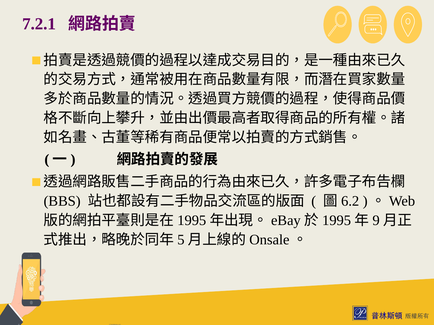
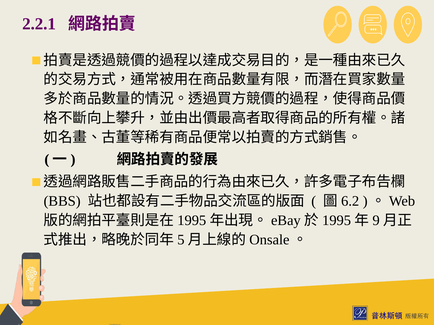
7.2.1: 7.2.1 -> 2.2.1 (39, 24)
